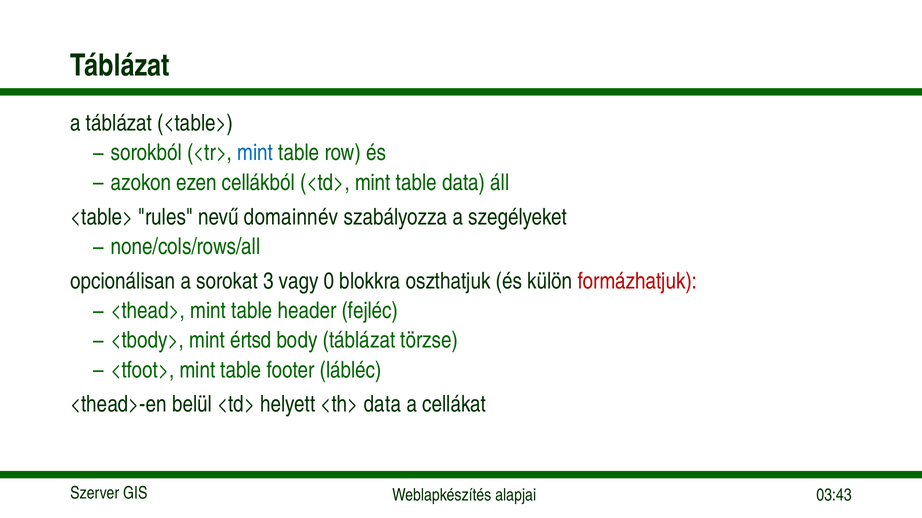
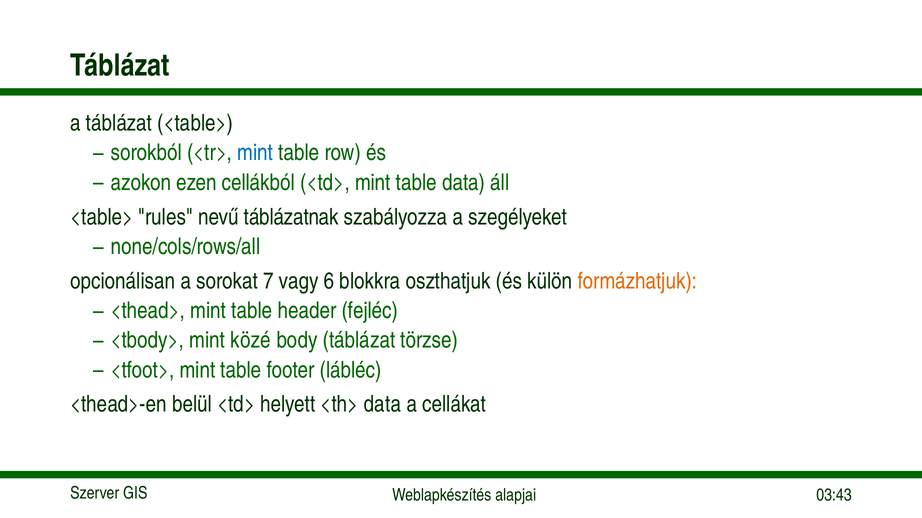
domainnév: domainnév -> táblázatnak (291, 217)
3: 3 -> 7 (268, 281)
0: 0 -> 6 (329, 281)
formázhatjuk colour: red -> orange (637, 281)
értsd: értsd -> közé (251, 341)
